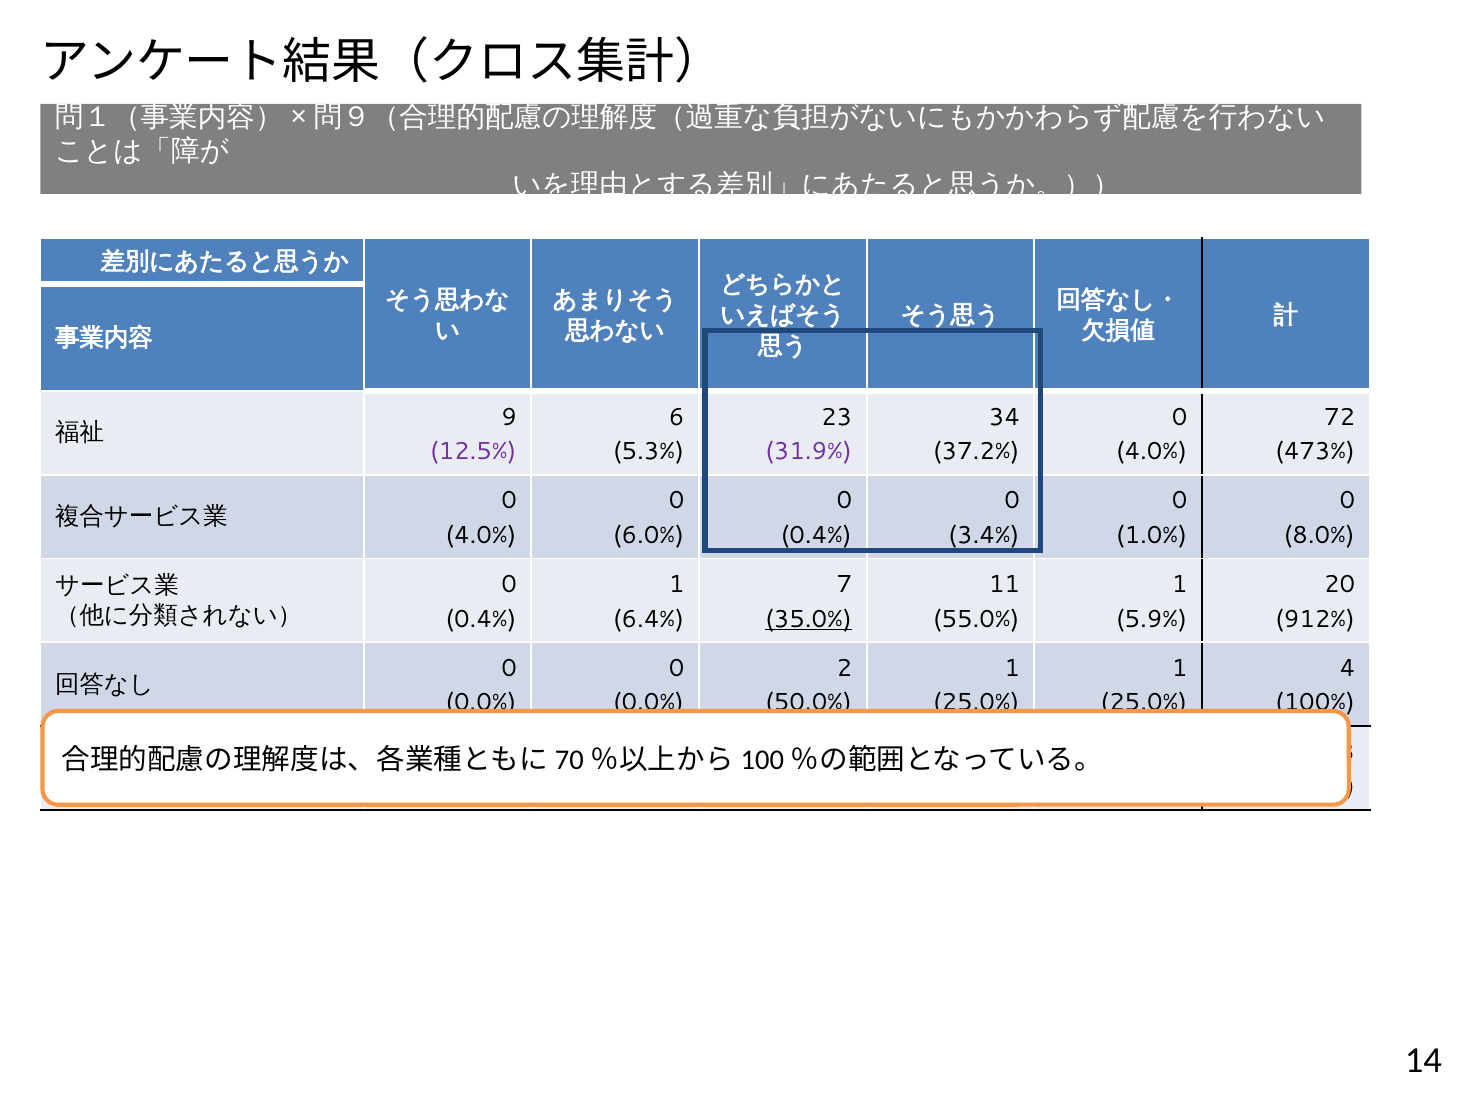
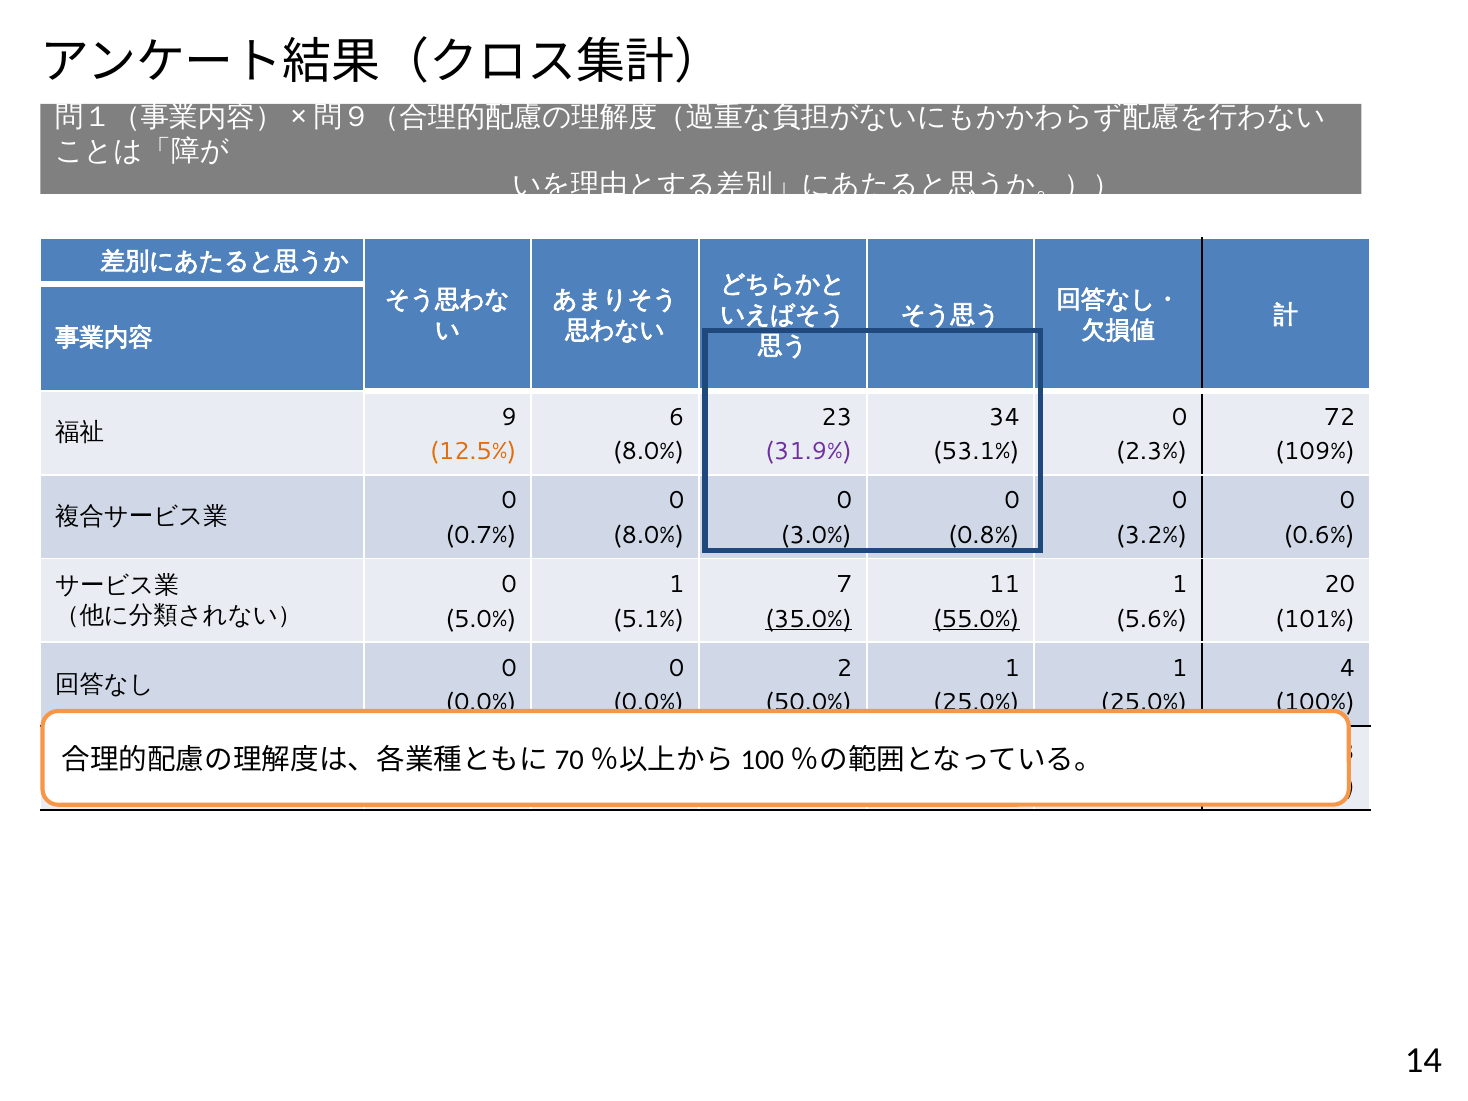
12.5% colour: purple -> orange (473, 451)
5.3%: 5.3% -> 8.0% (649, 451)
37.2%: 37.2% -> 53.1% (976, 451)
4.0%: 4.0% -> 2.3% (1152, 451)
473%: 473% -> 109% (1315, 451)
4.0%: 4.0% -> 0.7% (481, 535)
6.0%: 6.0% -> 8.0% (649, 535)
0.4%: 0.4% -> 3.0% (816, 535)
3.4%: 3.4% -> 0.8% (984, 535)
1.0%: 1.0% -> 3.2% (1152, 535)
8.0%: 8.0% -> 0.6% (1319, 535)
0.4%: 0.4% -> 5.0% (481, 619)
6.4%: 6.4% -> 5.1% (649, 619)
55.0% underline: none -> present (976, 619)
5.9%: 5.9% -> 5.6% (1152, 619)
912%: 912% -> 101% (1315, 619)
